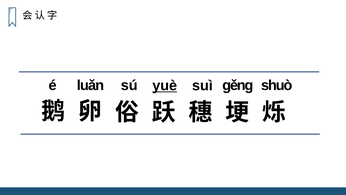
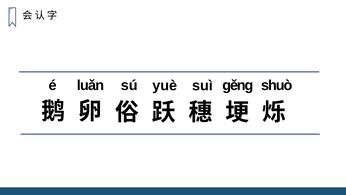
yuè underline: present -> none (165, 85)
